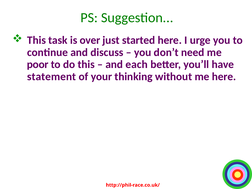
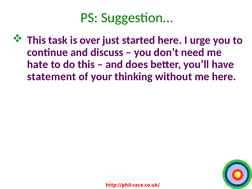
poor: poor -> hate (38, 64)
each: each -> does (137, 64)
